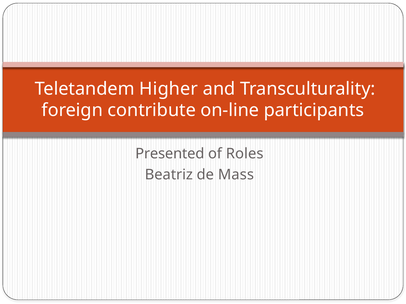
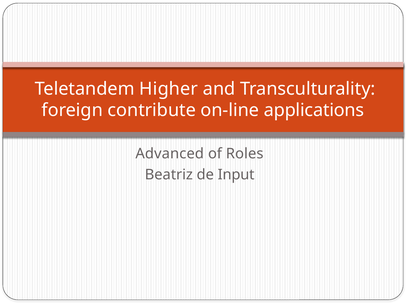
participants: participants -> applications (314, 111)
Presented: Presented -> Advanced (170, 154)
Mass: Mass -> Input (236, 175)
